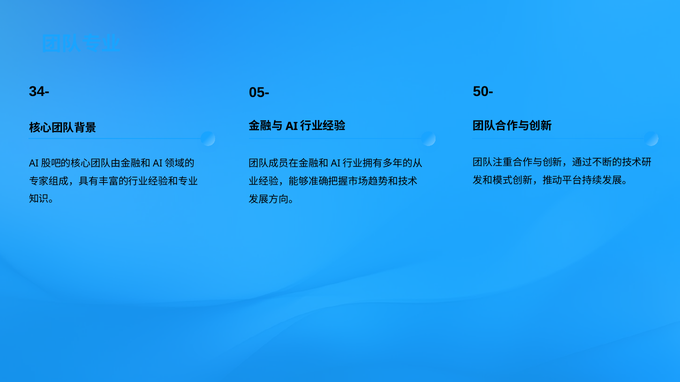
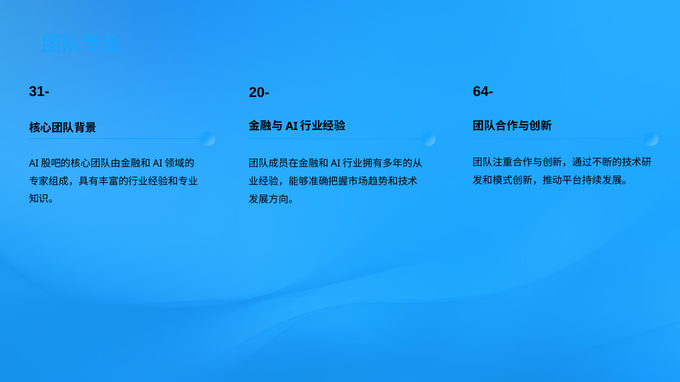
50-: 50- -> 64- (483, 92)
34-: 34- -> 31- (39, 92)
05-: 05- -> 20- (259, 93)
